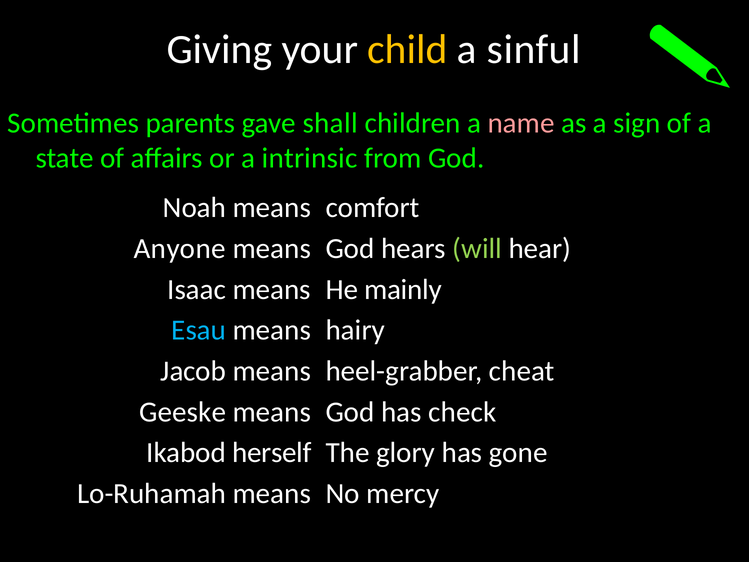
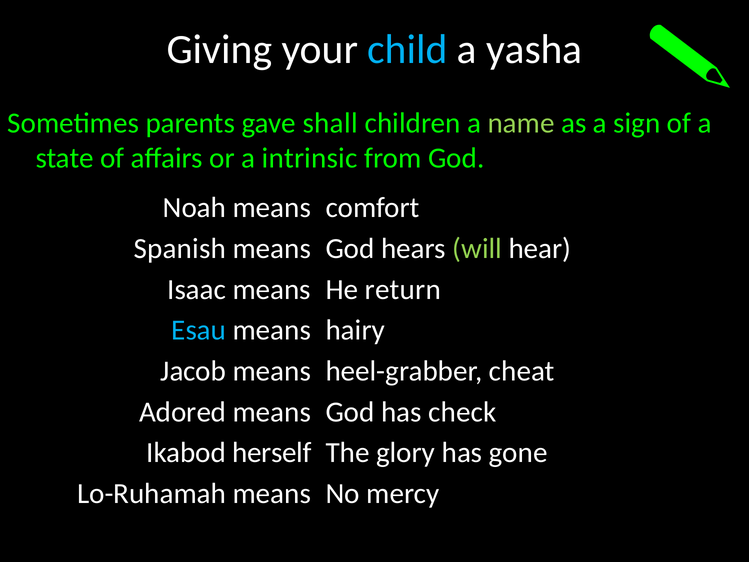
child colour: yellow -> light blue (408, 50)
sinful: sinful -> yasha (534, 50)
name colour: pink -> light green (521, 123)
Anyone: Anyone -> Spanish (180, 249)
mainly: mainly -> return (403, 289)
Geeske: Geeske -> Adored (183, 412)
